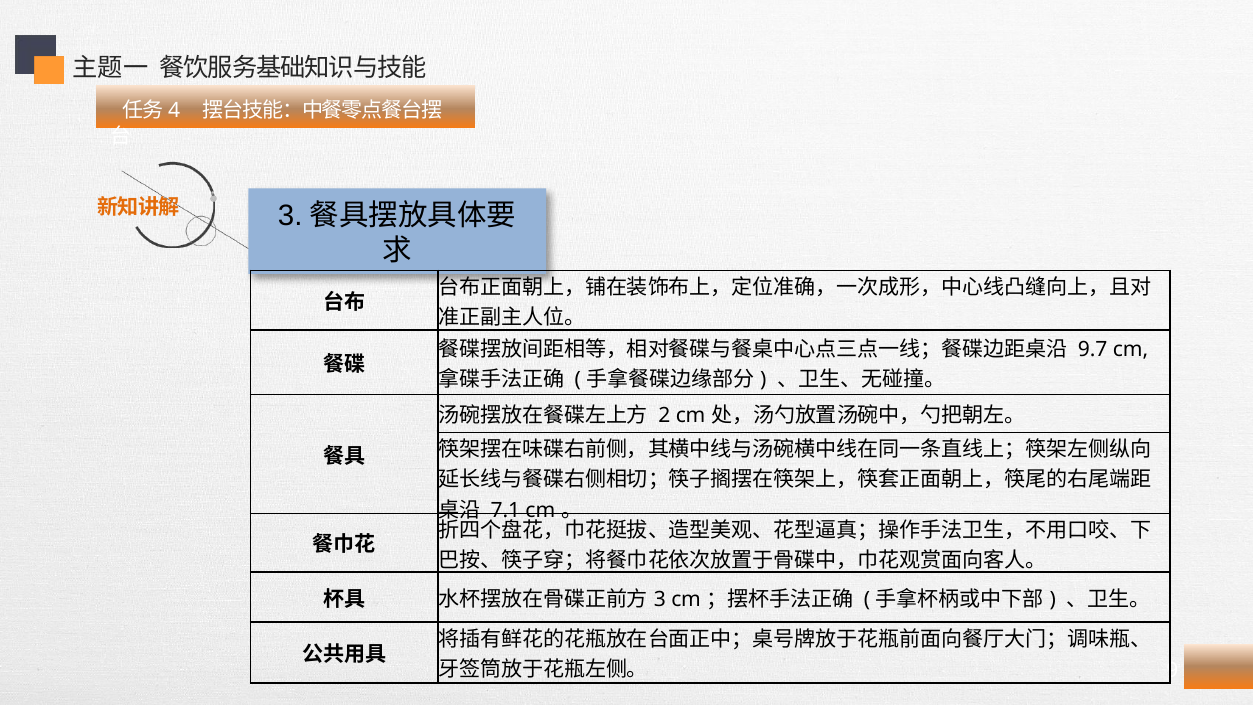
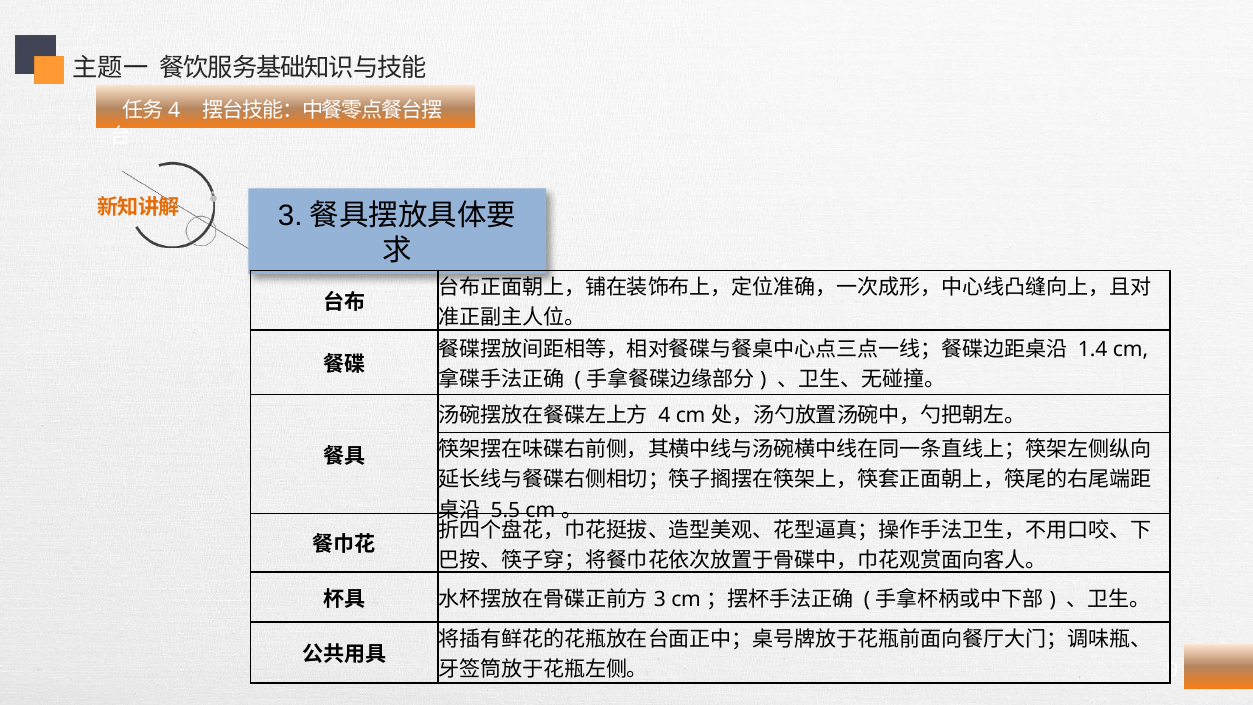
9.7: 9.7 -> 1.4 (1093, 350)
2: 2 -> 4 (664, 416)
7.1: 7.1 -> 5.5 (505, 511)
